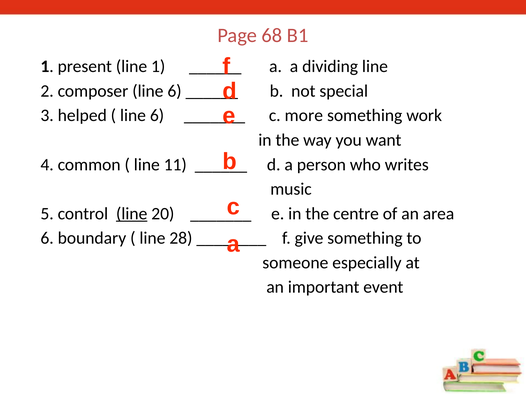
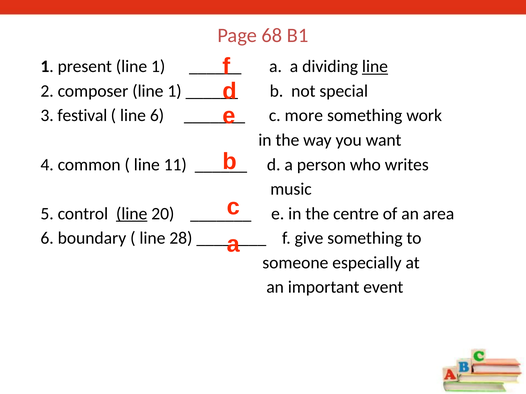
line underline: none -> present (375, 67)
composer line 6: 6 -> 1 (175, 91)
helped: helped -> festival (82, 116)
